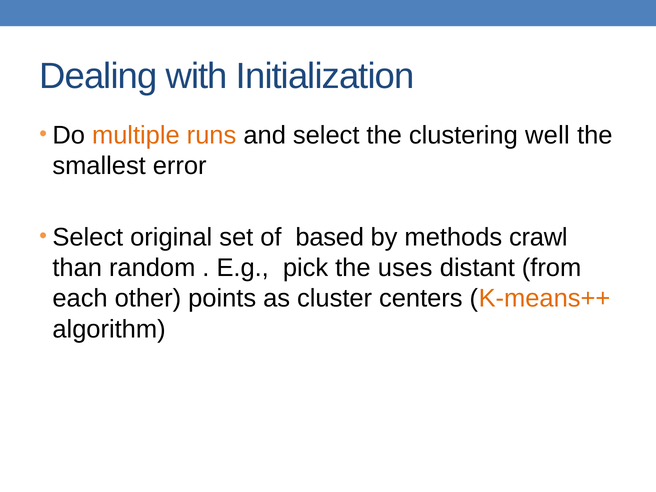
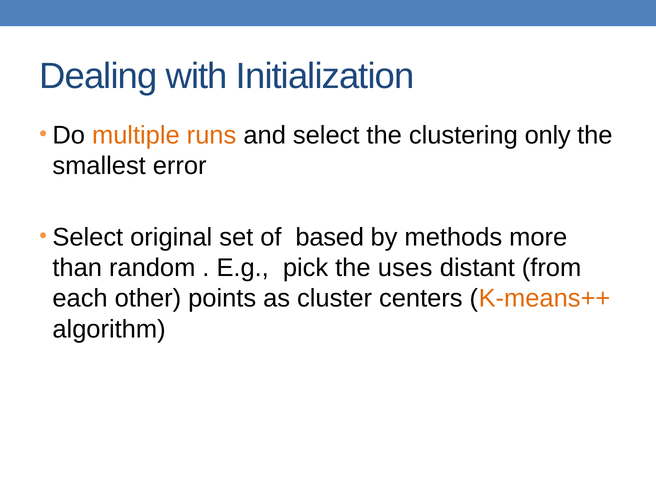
well: well -> only (548, 135)
crawl: crawl -> more (538, 237)
